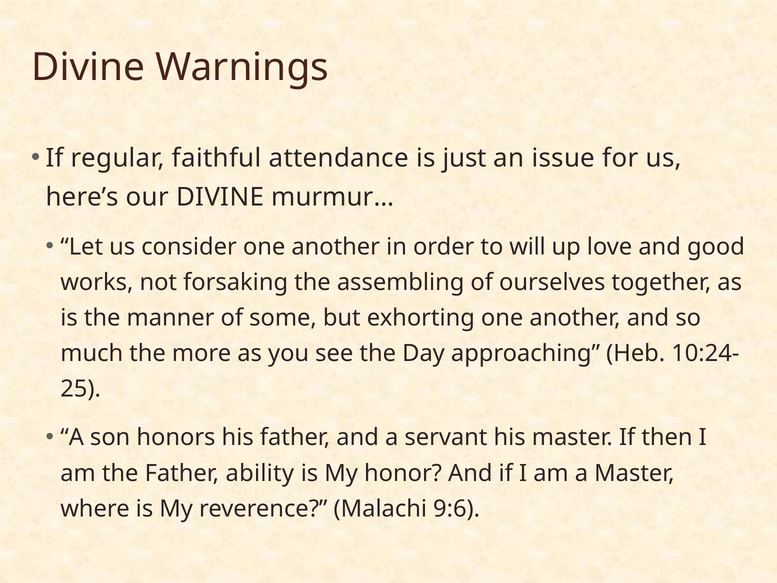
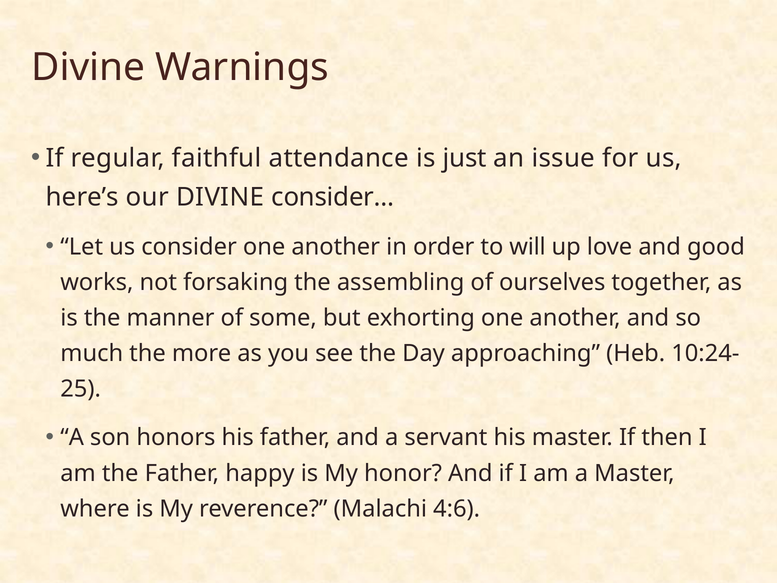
murmur…: murmur… -> consider… (333, 197)
ability: ability -> happy (260, 473)
9:6: 9:6 -> 4:6 (457, 509)
